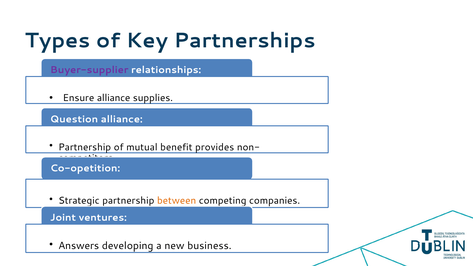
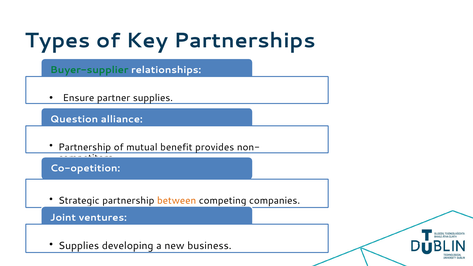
Buyer-supplier colour: purple -> green (89, 70)
Ensure alliance: alliance -> partner (114, 98)
Answers: Answers -> Supplies (79, 246)
